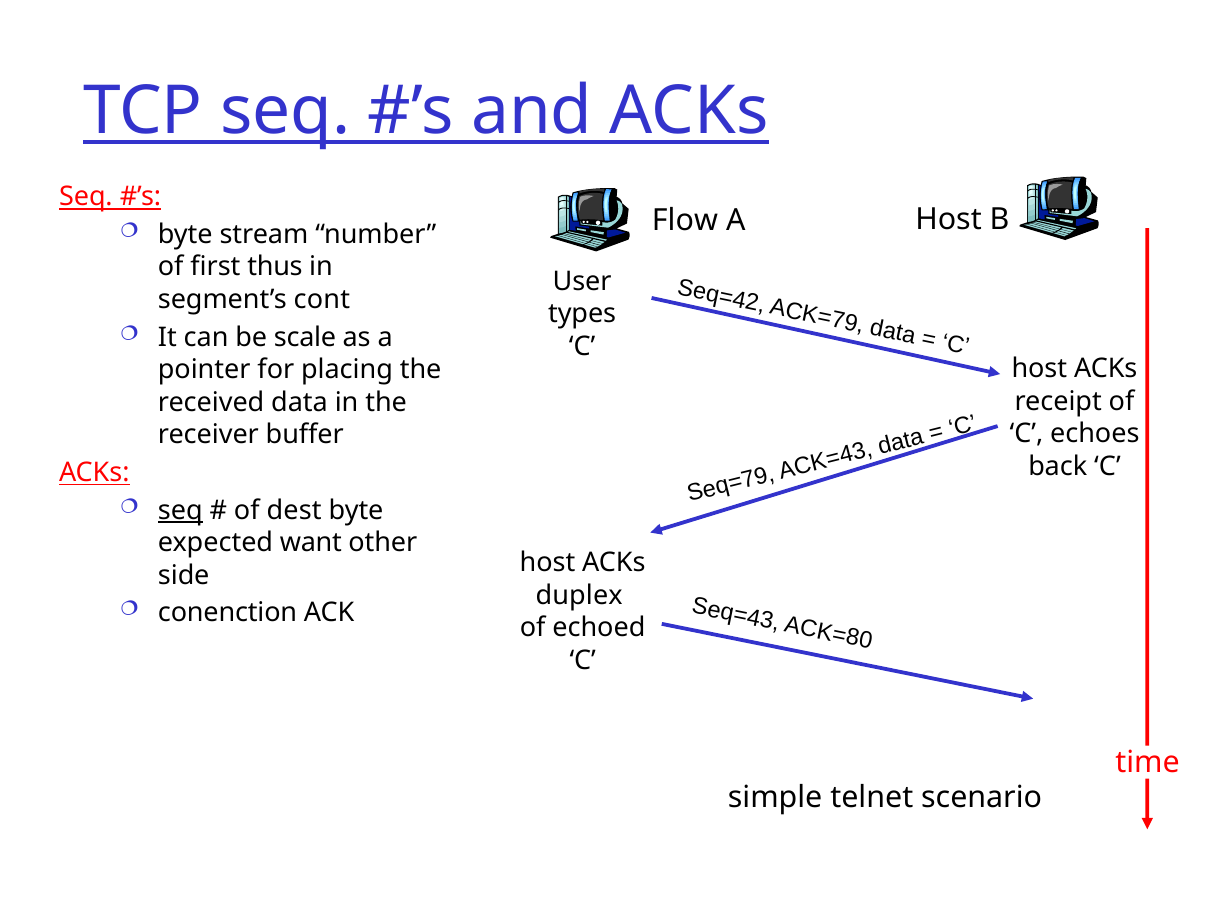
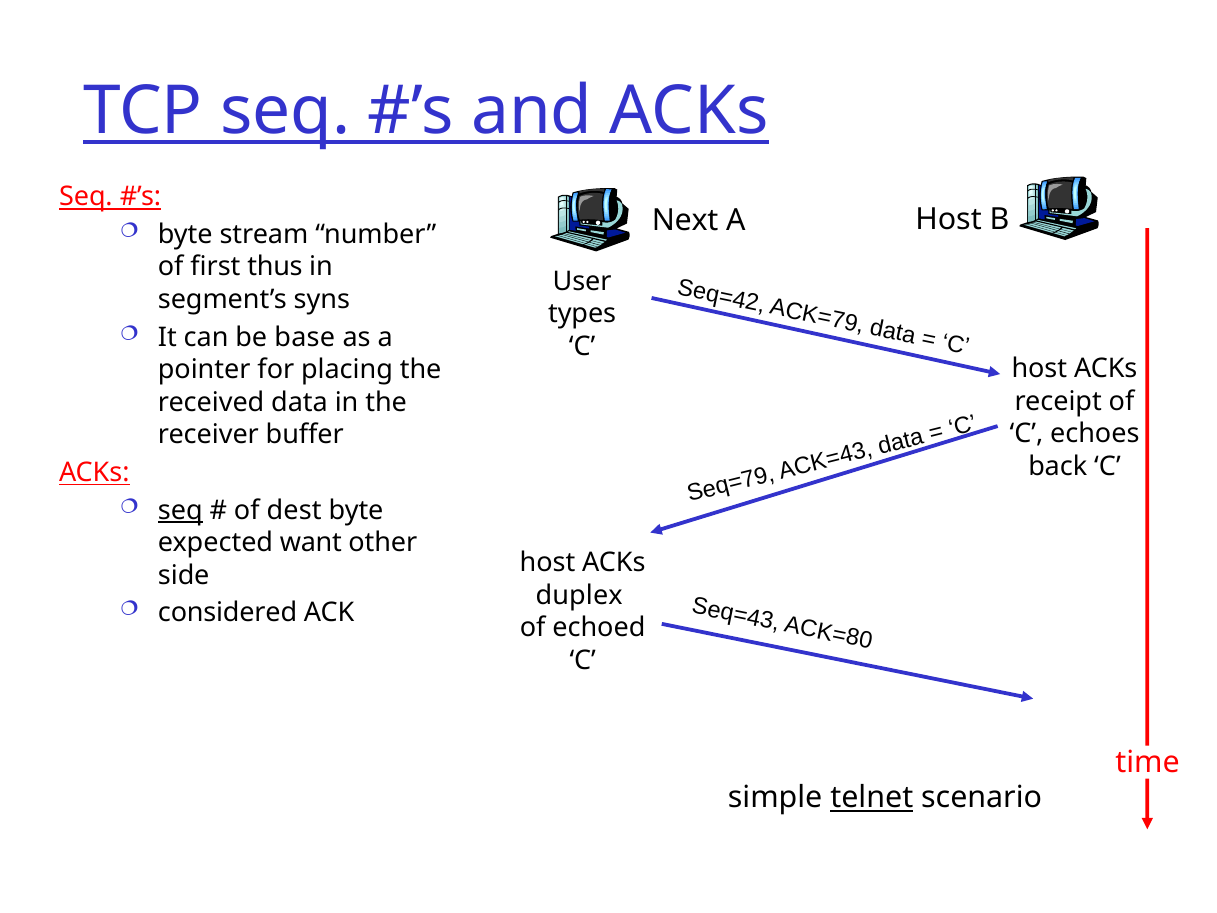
Flow: Flow -> Next (685, 221)
cont: cont -> syns (322, 299)
scale: scale -> base (305, 337)
conenction: conenction -> considered (228, 613)
telnet underline: none -> present (872, 797)
